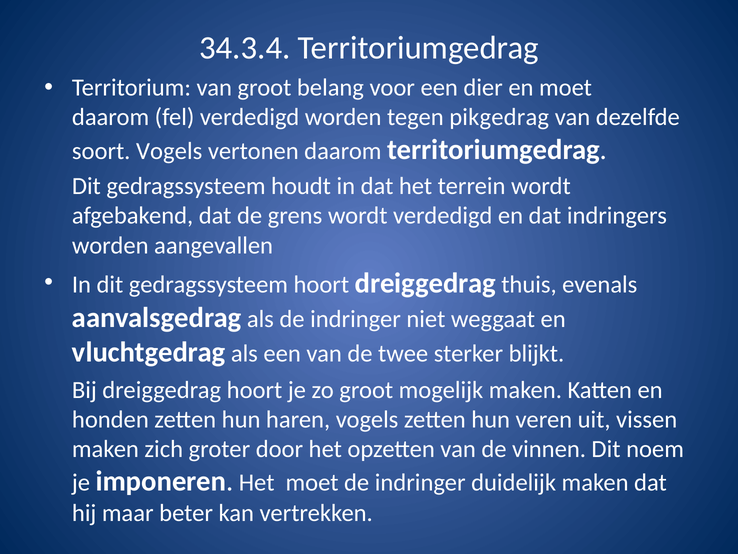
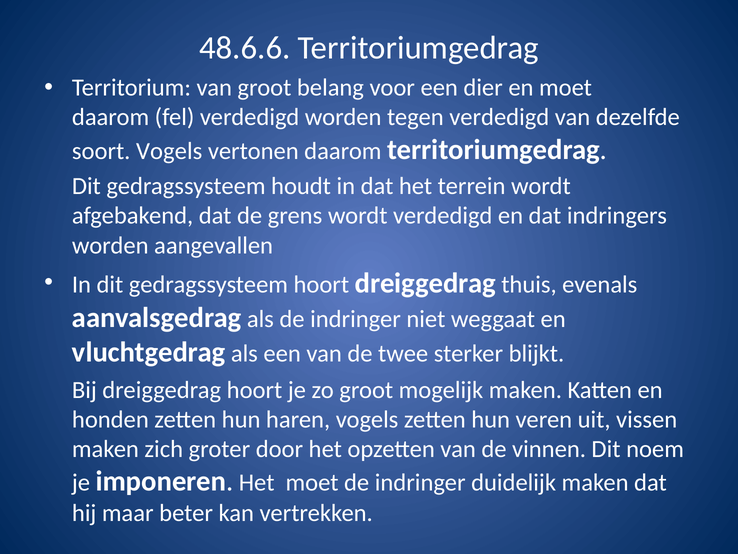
34.3.4: 34.3.4 -> 48.6.6 (245, 48)
tegen pikgedrag: pikgedrag -> verdedigd (499, 117)
